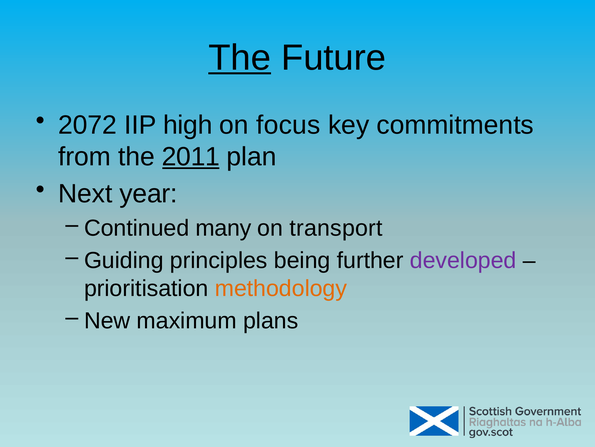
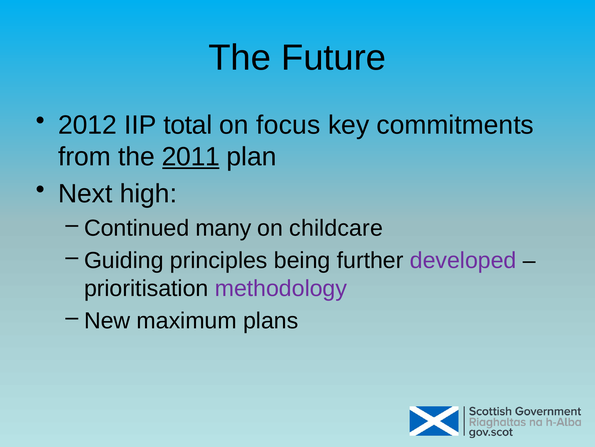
The underline: present -> none (240, 58)
2072: 2072 -> 2012 (87, 125)
high: high -> total (188, 125)
year: year -> high (148, 194)
transport: transport -> childcare (336, 228)
methodology colour: orange -> purple (281, 288)
